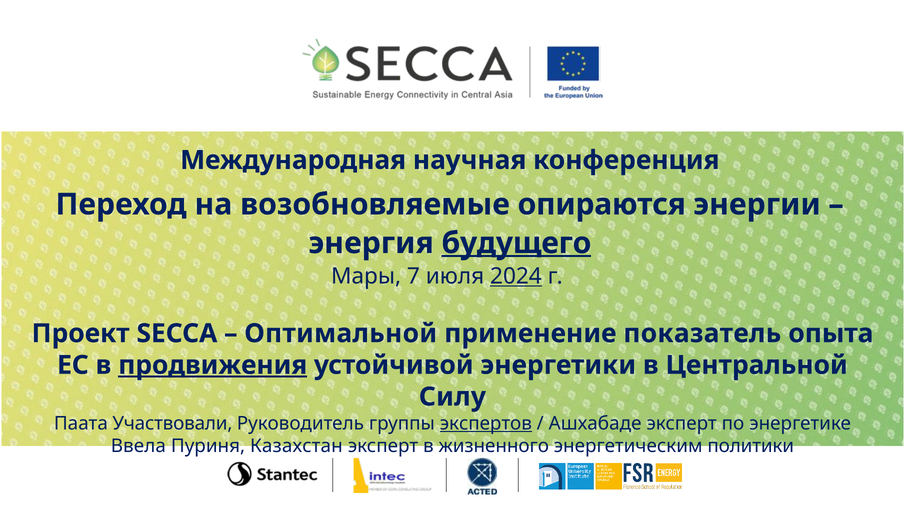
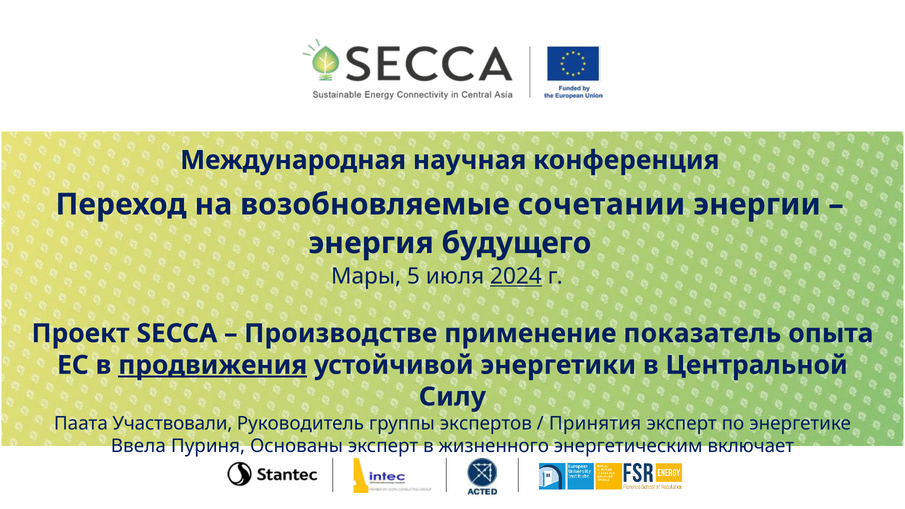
опираются: опираются -> сочетании (601, 204)
будущего underline: present -> none (516, 243)
7: 7 -> 5 (413, 276)
Оптимальной: Оптимальной -> Производстве (341, 333)
экспертов underline: present -> none (486, 424)
Ашхабаде: Ашхабаде -> Принятия (595, 424)
Казахстан: Казахстан -> Основаны (297, 446)
политики: политики -> включает (751, 446)
